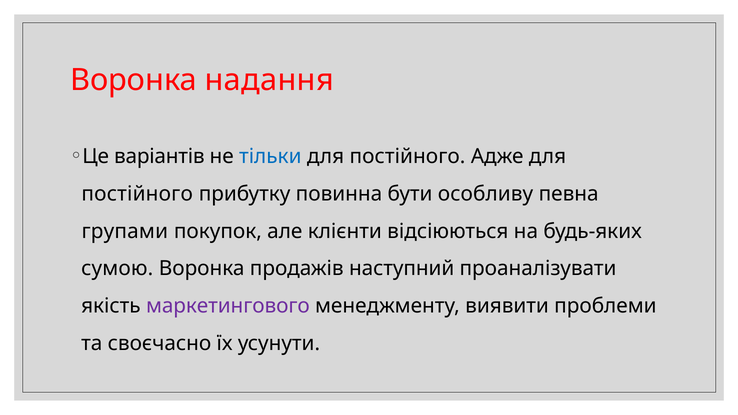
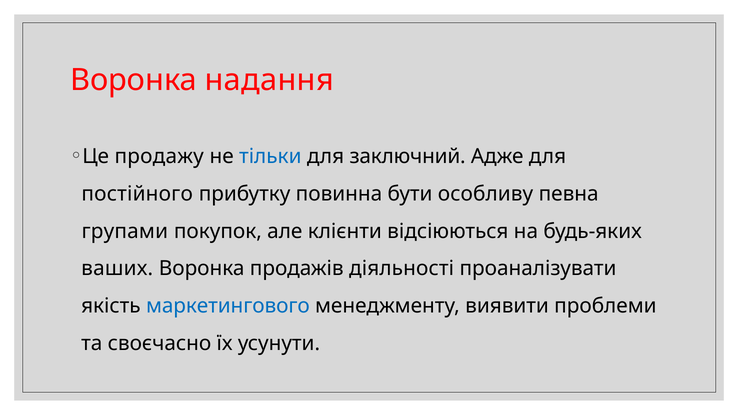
варіантів: варіантів -> продажу (159, 156)
постійного: постійного -> заключний (408, 156)
сумою: сумою -> ваших (117, 269)
наступний: наступний -> діяльності (402, 269)
маркетингового colour: purple -> blue (228, 306)
